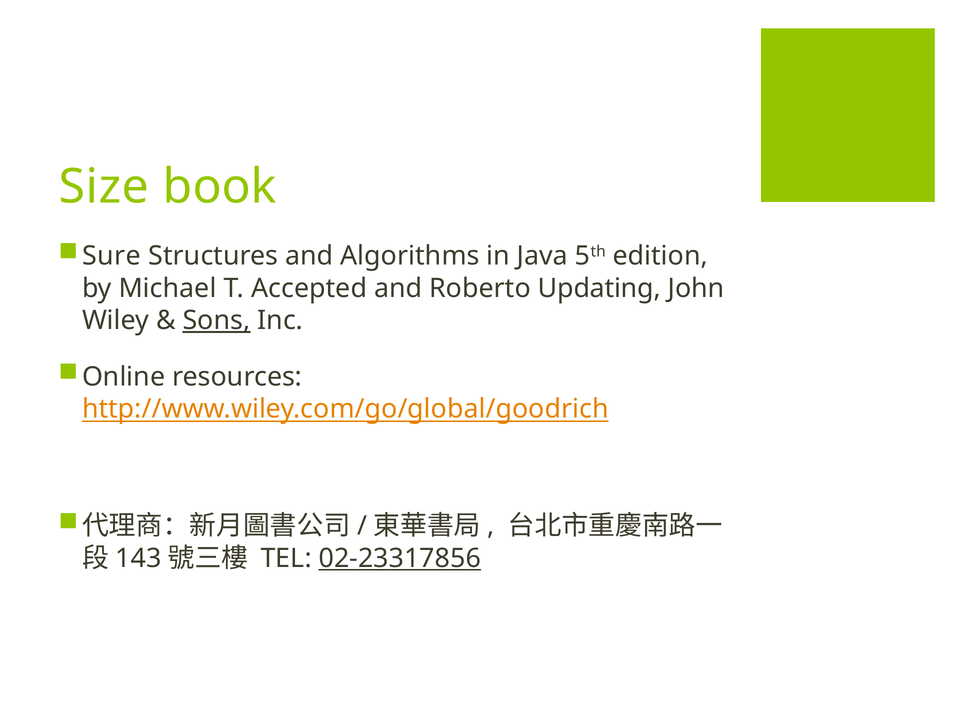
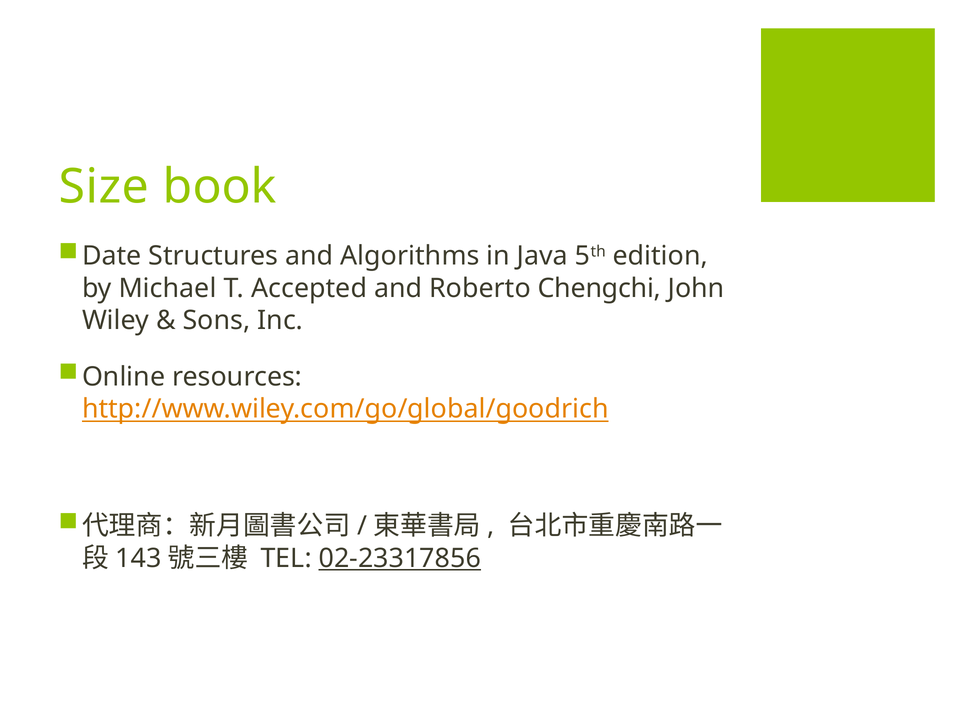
Sure: Sure -> Date (112, 256)
Updating: Updating -> Chengchi (599, 288)
Sons underline: present -> none (217, 320)
